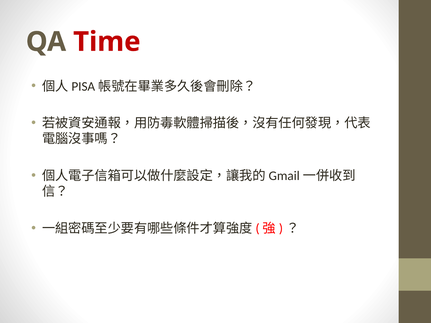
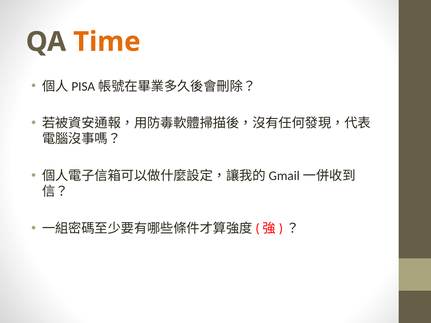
Time colour: red -> orange (107, 42)
